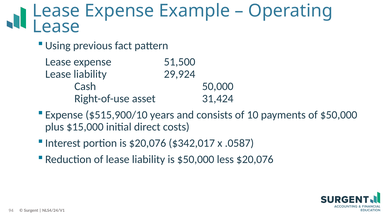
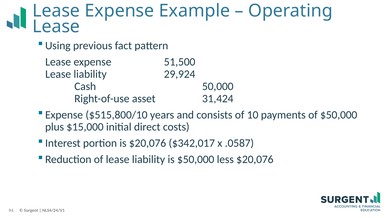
$515,900/10: $515,900/10 -> $515,800/10 (117, 115)
